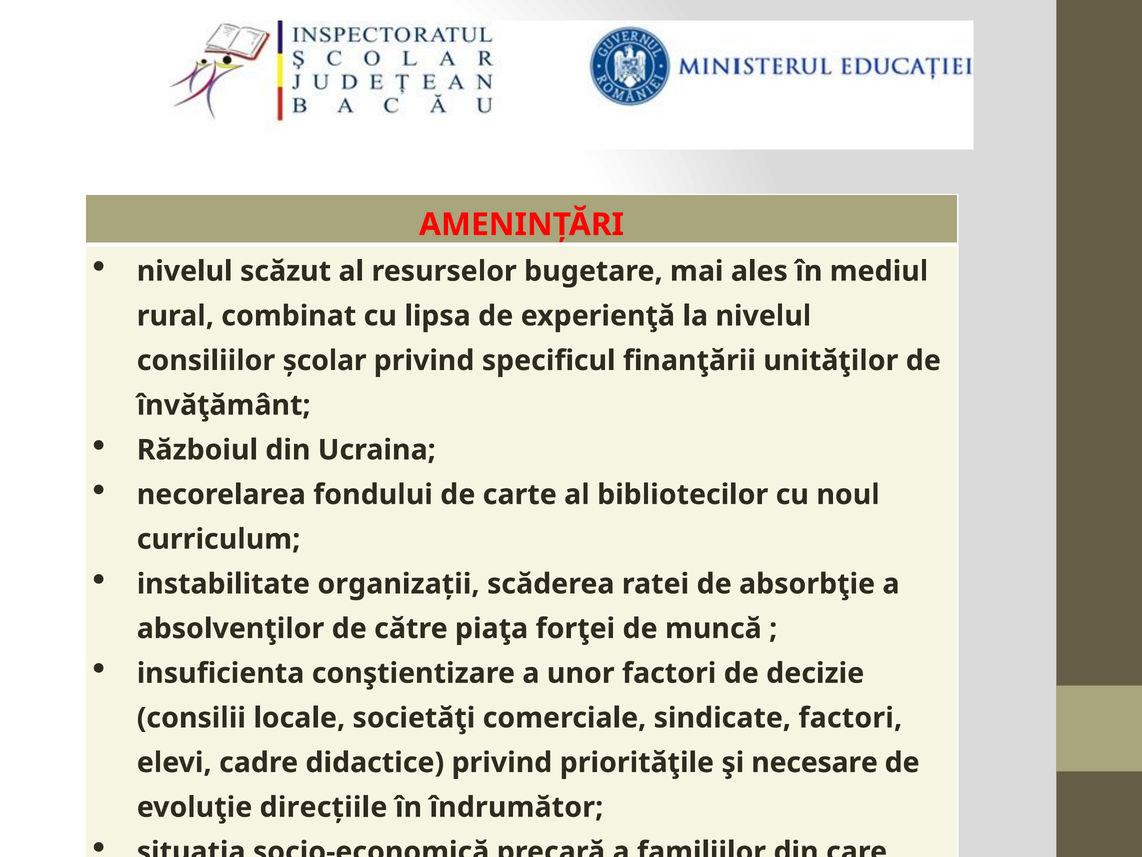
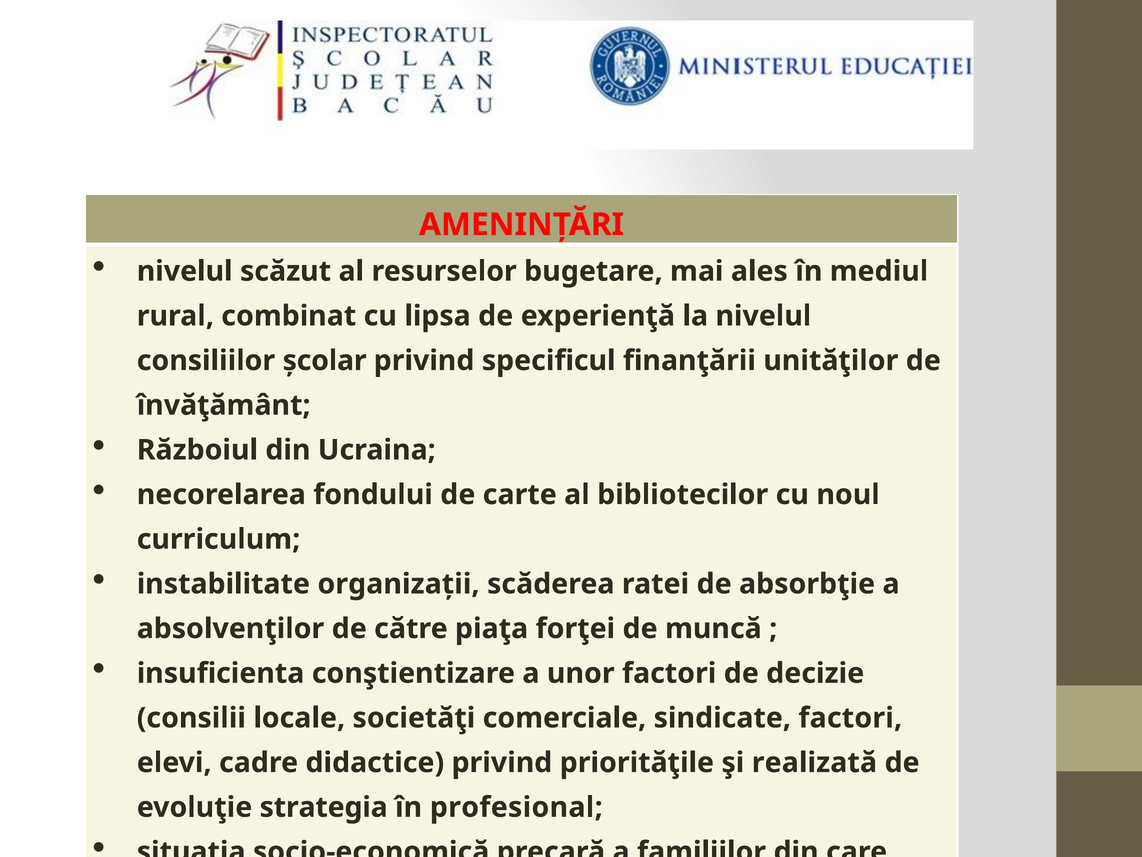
necesare: necesare -> realizată (814, 762)
direcţiile: direcţiile -> strategia (324, 807)
îndrumător: îndrumător -> profesional (516, 807)
